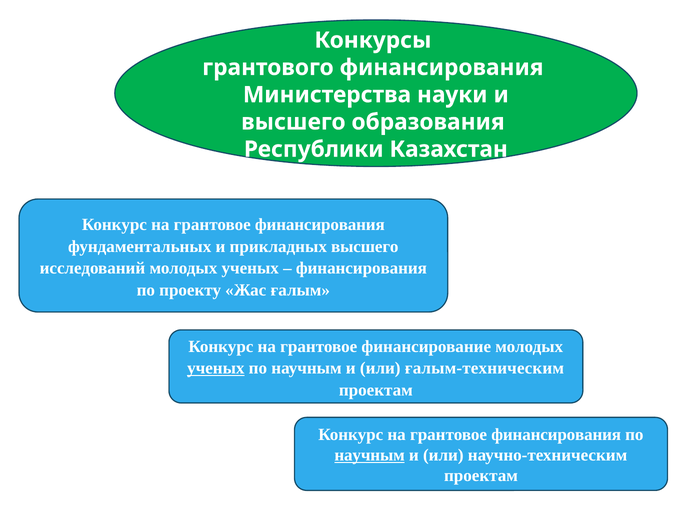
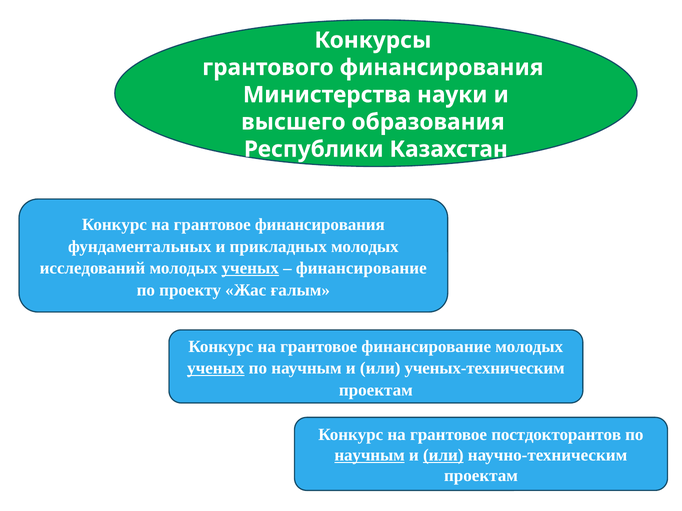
прикладных высшего: высшего -> молодых (365, 247)
ученых underline: none -> present (250, 269)
финансирования: финансирования -> финансирование (361, 269)
ғалым-техническим: ғалым-техническим -> ученых-техническим (485, 369)
финансирования: финансирования -> постдокторантов (556, 435)
или underline: none -> present (443, 456)
